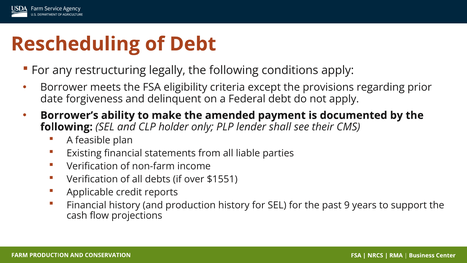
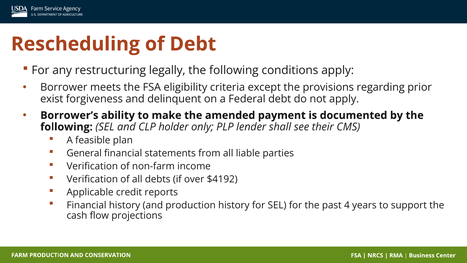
date: date -> exist (52, 99)
Existing: Existing -> General (84, 153)
$1551: $1551 -> $4192 (222, 179)
9: 9 -> 4 (347, 205)
